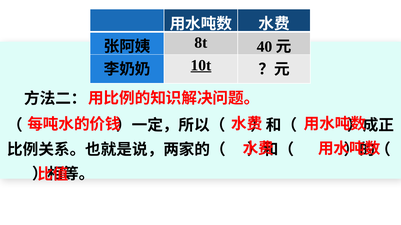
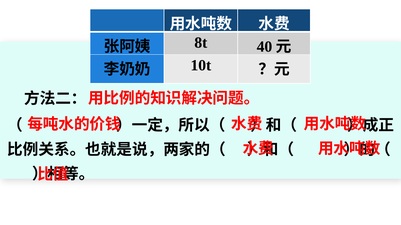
10t underline: present -> none (201, 65)
